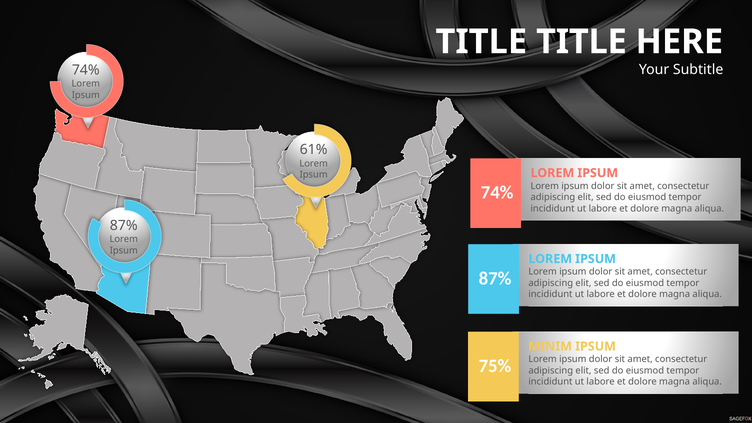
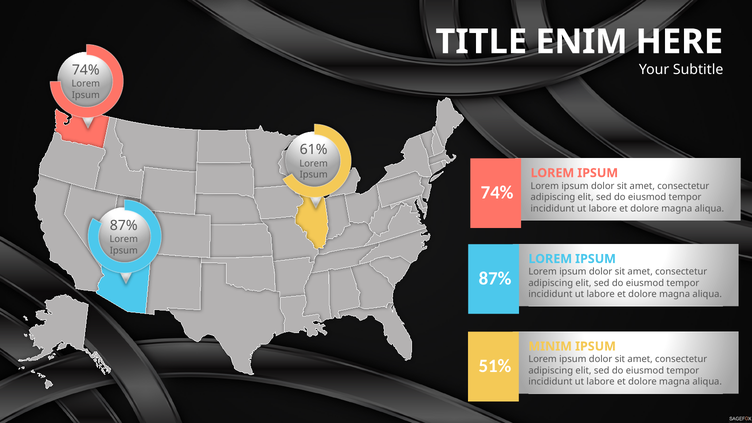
TITLE TITLE: TITLE -> ENIM (582, 42)
75%: 75% -> 51% (495, 366)
